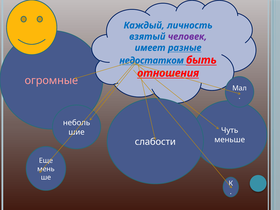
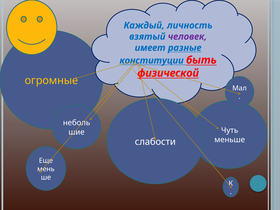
недостатком: недостатком -> конституции (152, 61)
отношения: отношения -> физической (168, 73)
огромные colour: pink -> yellow (51, 81)
